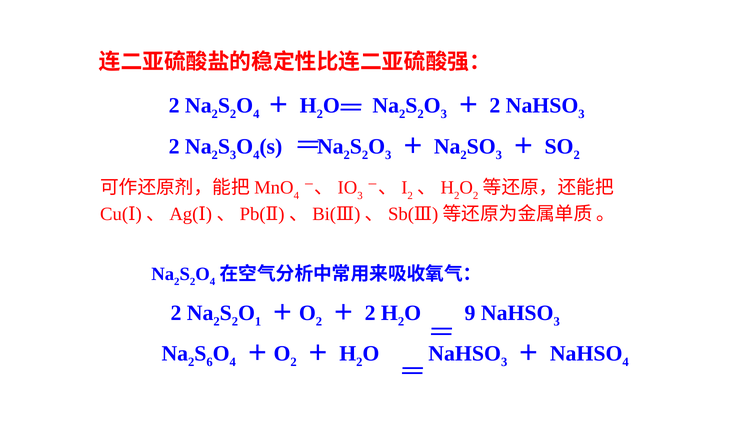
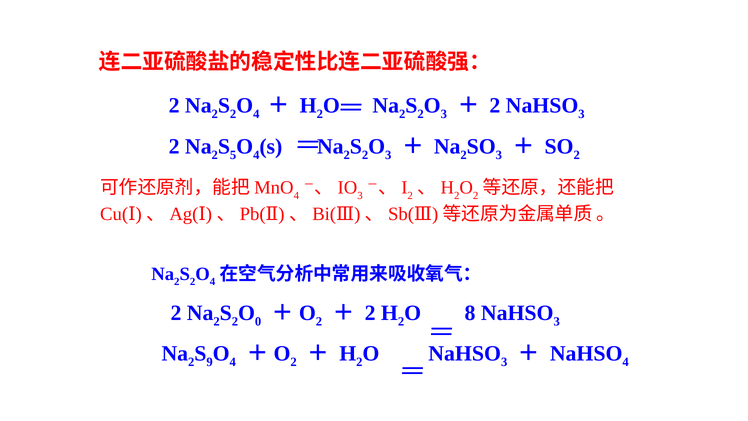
3: 3 -> 5 (233, 155)
1: 1 -> 0 (258, 321)
9: 9 -> 8 (470, 313)
6: 6 -> 9 (210, 362)
